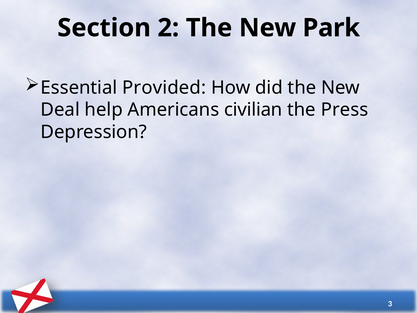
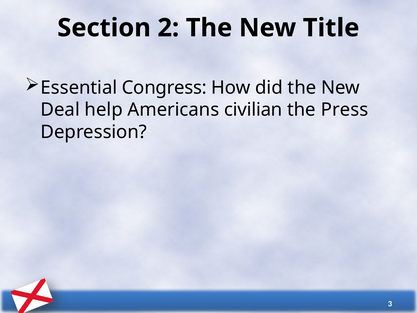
Park: Park -> Title (331, 28)
Provided: Provided -> Congress (164, 87)
